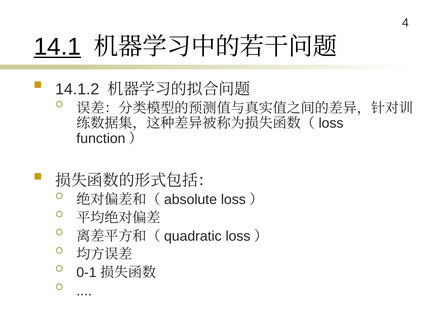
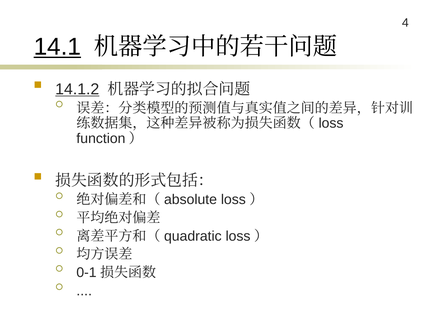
14.1.2 underline: none -> present (77, 89)
